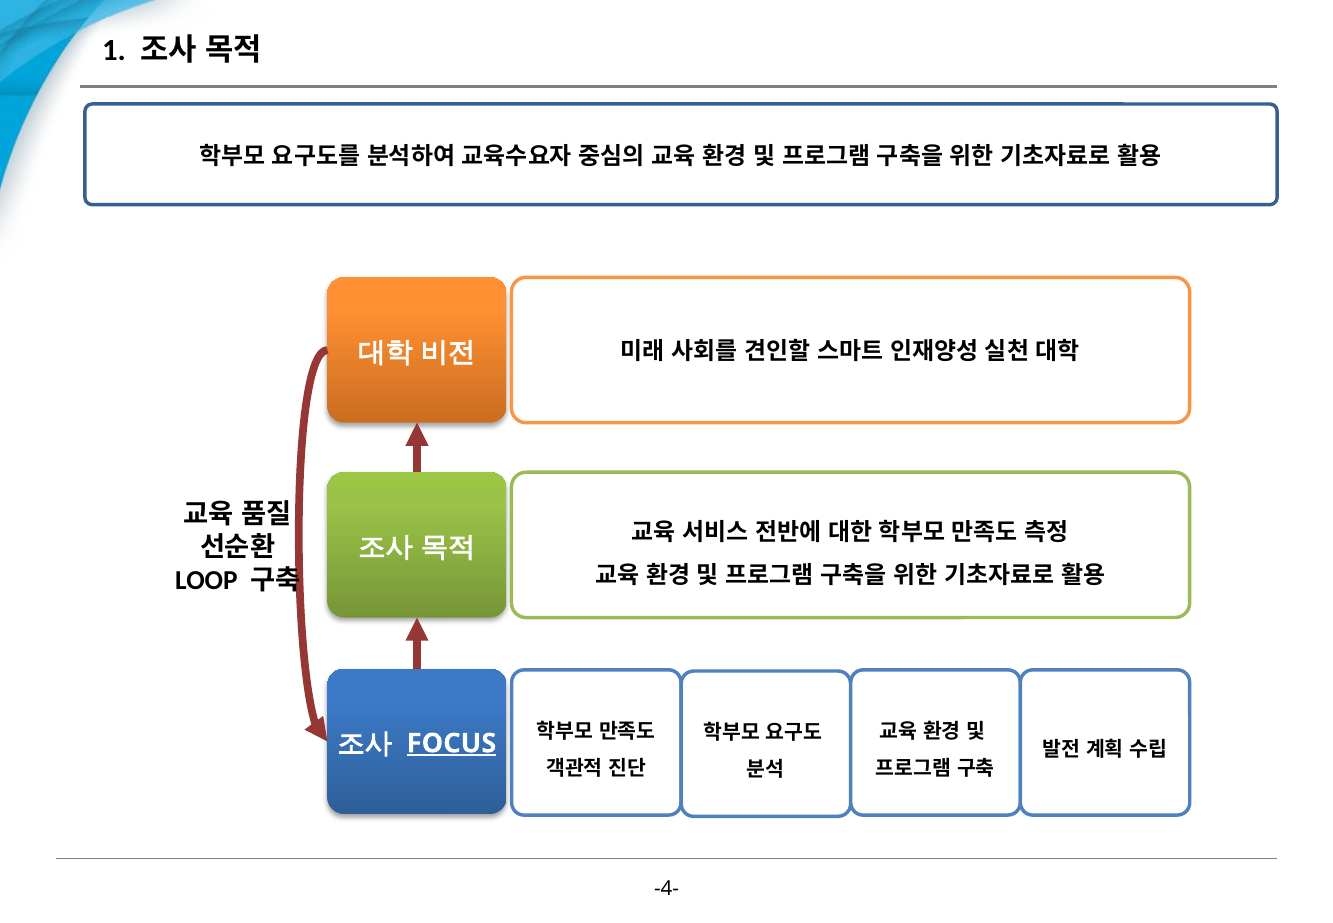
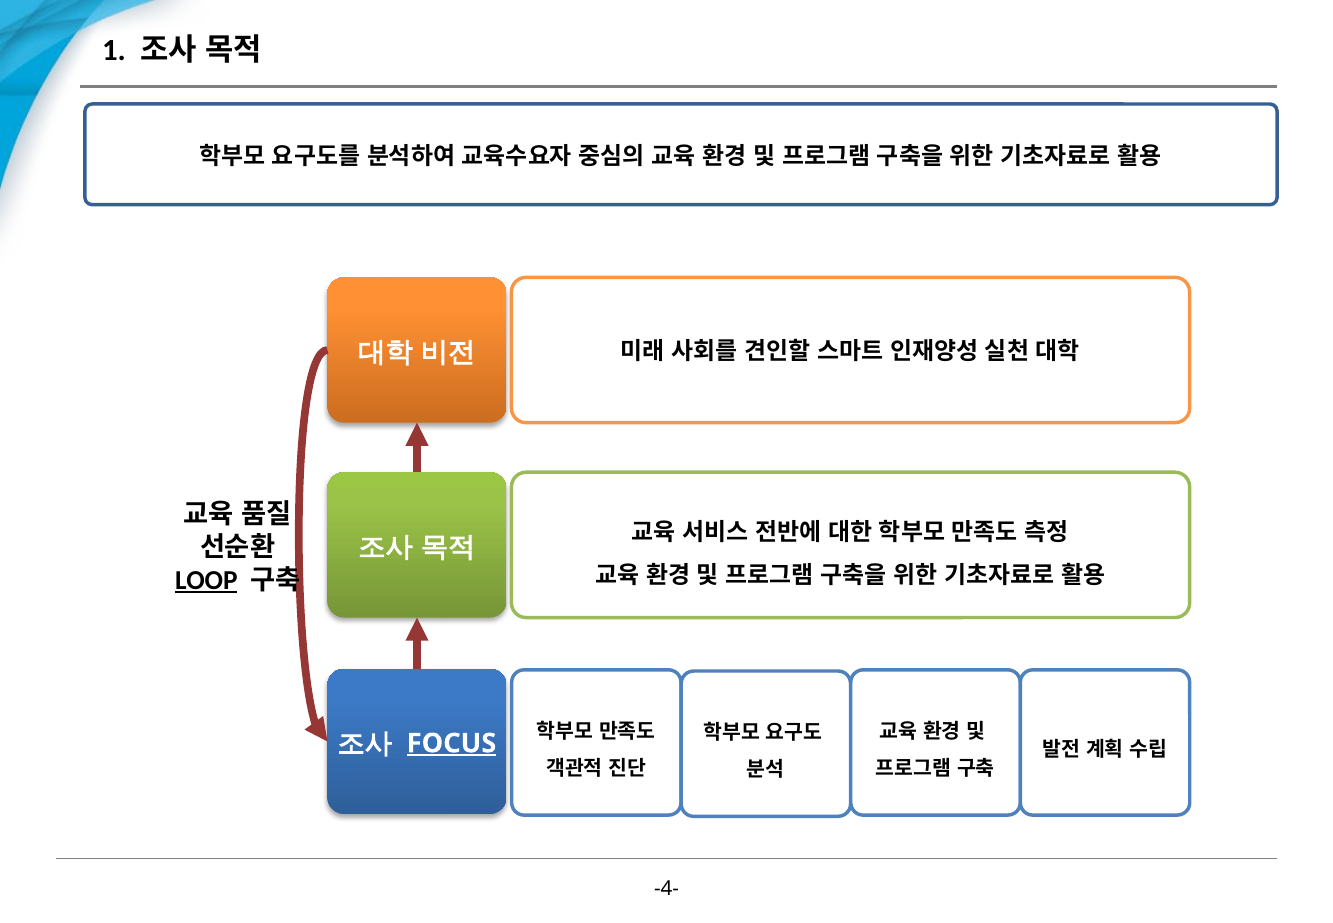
LOOP underline: none -> present (206, 580)
